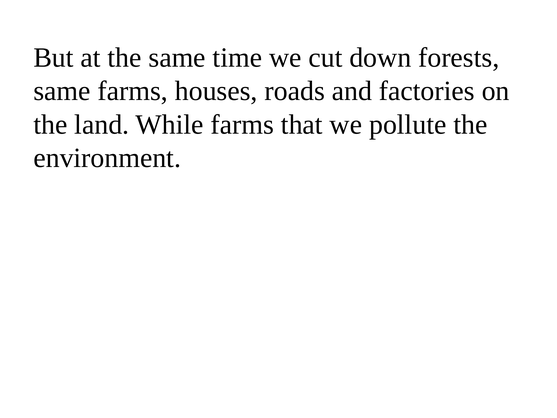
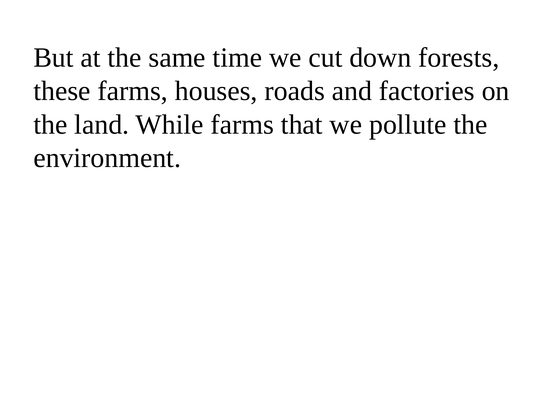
same: same -> these (62, 91)
